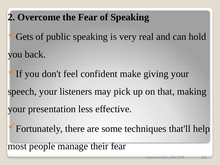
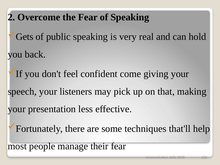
make: make -> come (130, 74)
